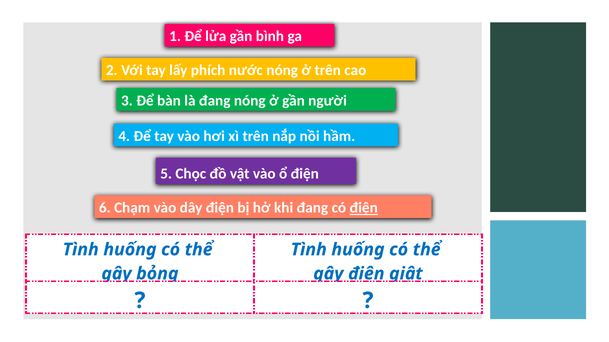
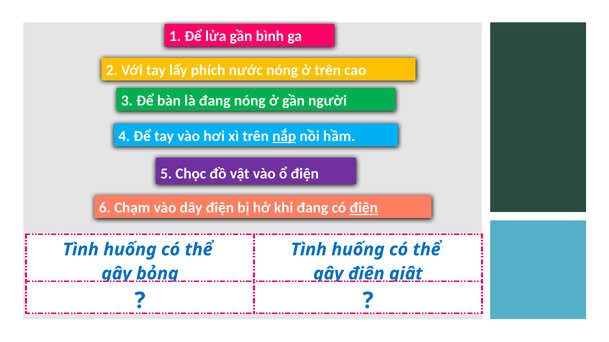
nắp underline: none -> present (284, 136)
